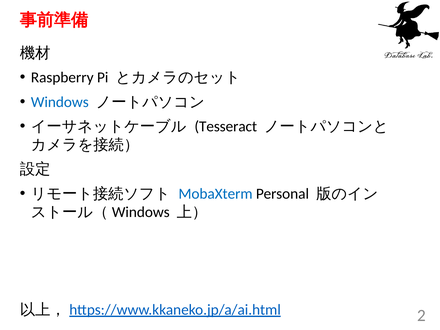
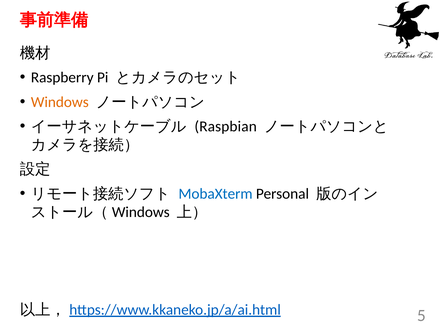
Windows colour: blue -> orange (60, 102)
Tesseract: Tesseract -> Raspbian (226, 126)
2: 2 -> 5 (422, 316)
